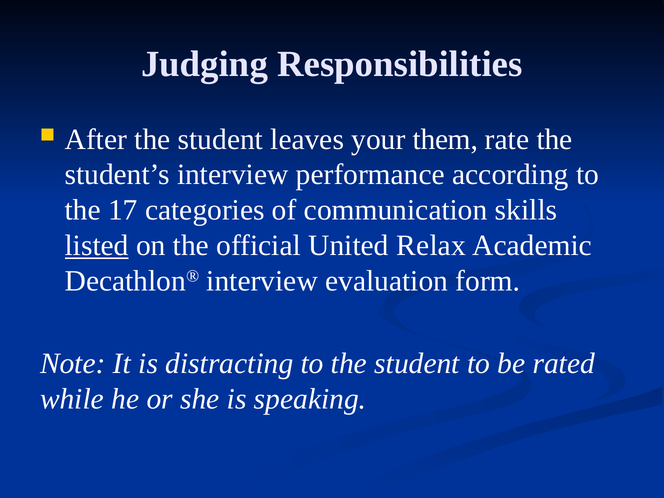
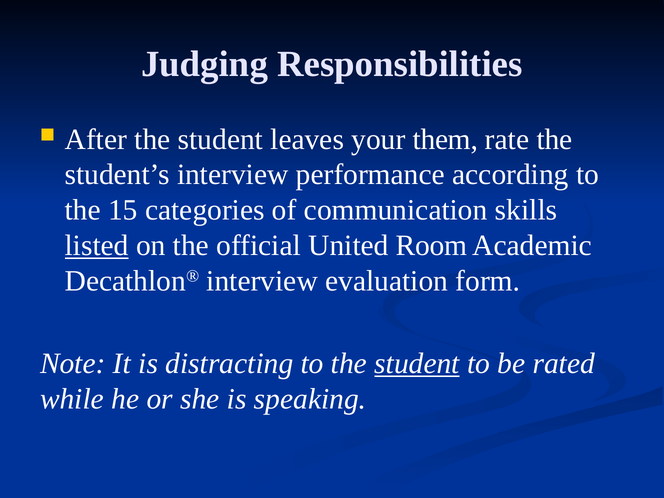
17: 17 -> 15 (123, 210)
Relax: Relax -> Room (431, 246)
student underline: none -> present (417, 364)
